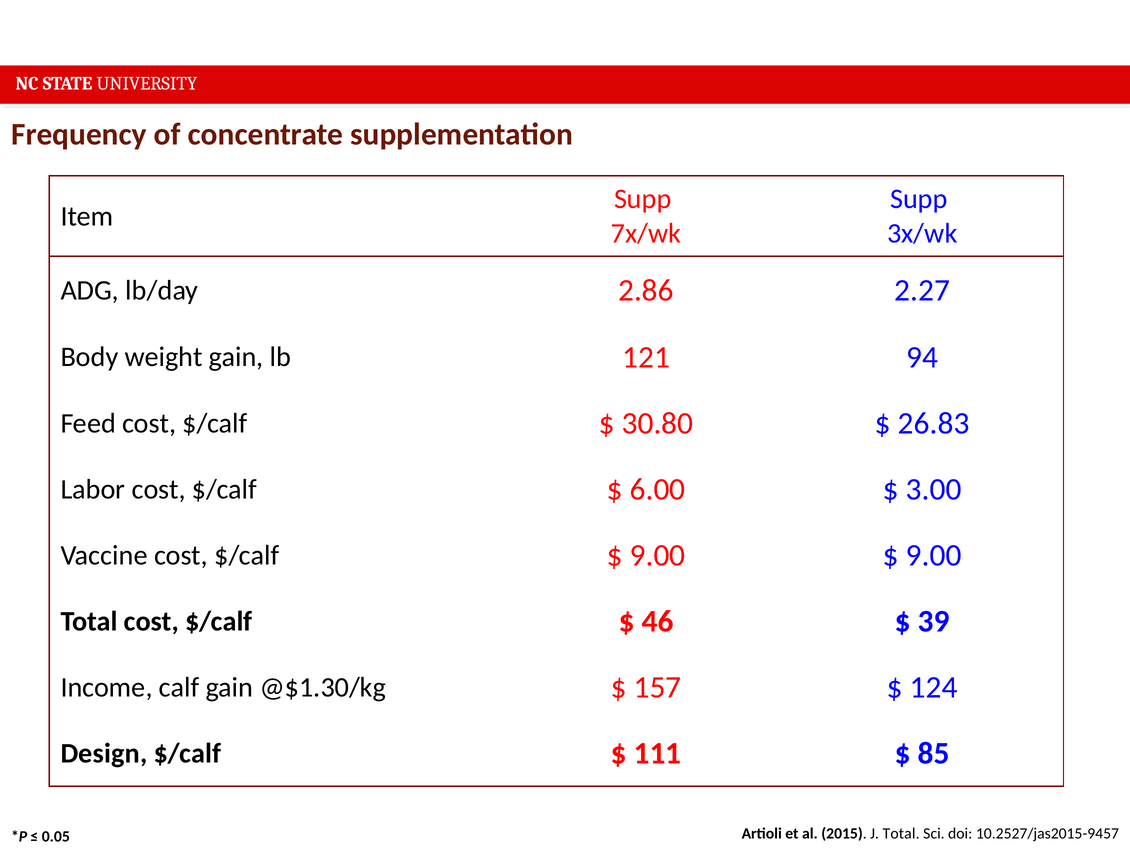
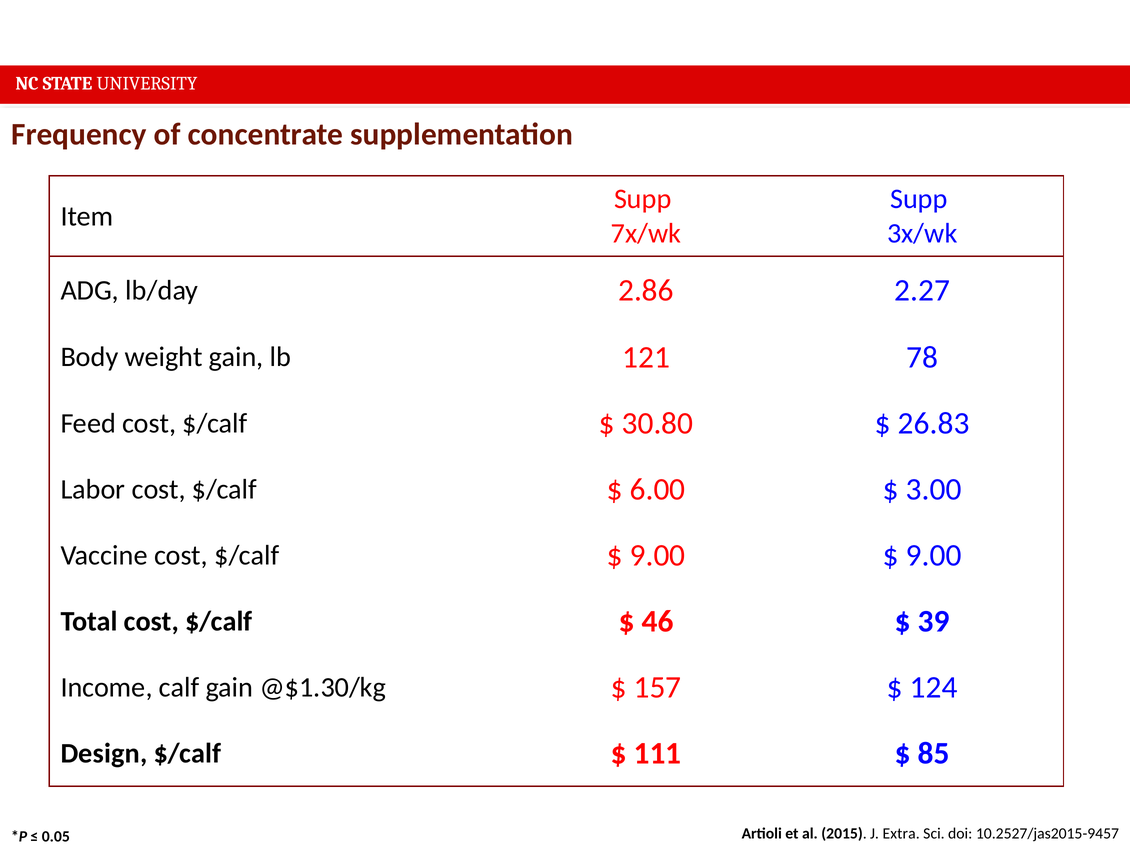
94: 94 -> 78 (922, 357)
J Total: Total -> Extra (901, 833)
